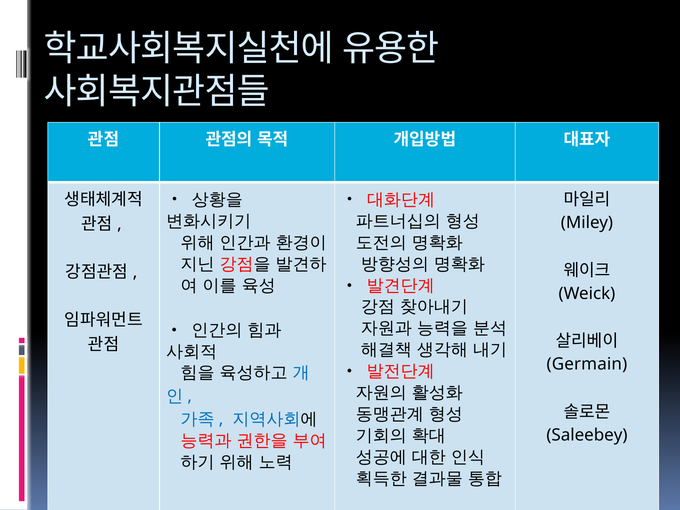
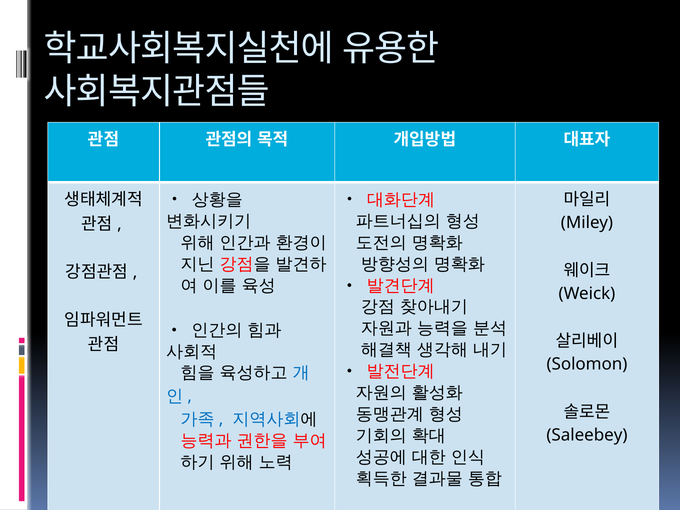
Germain: Germain -> Solomon (587, 364)
